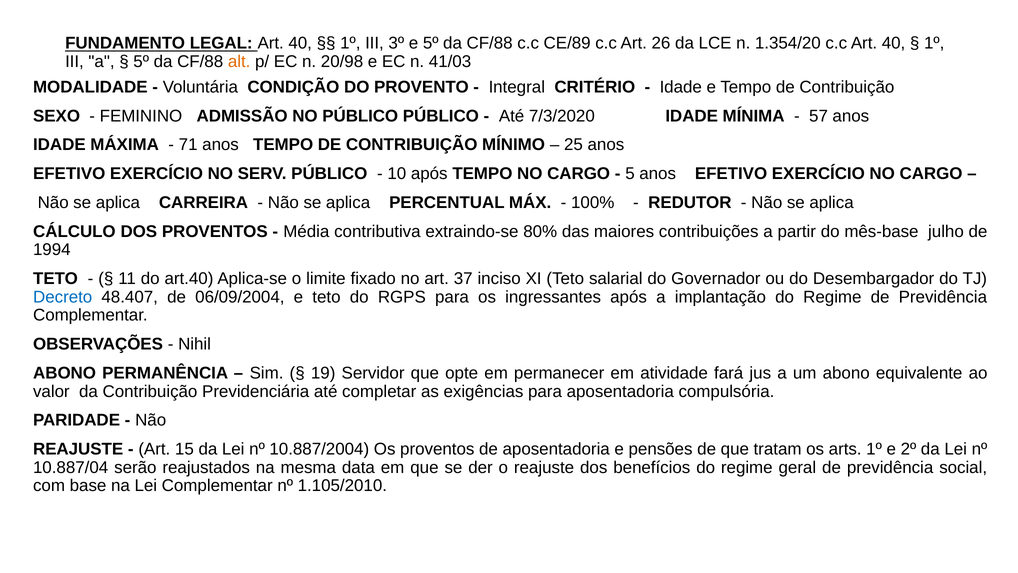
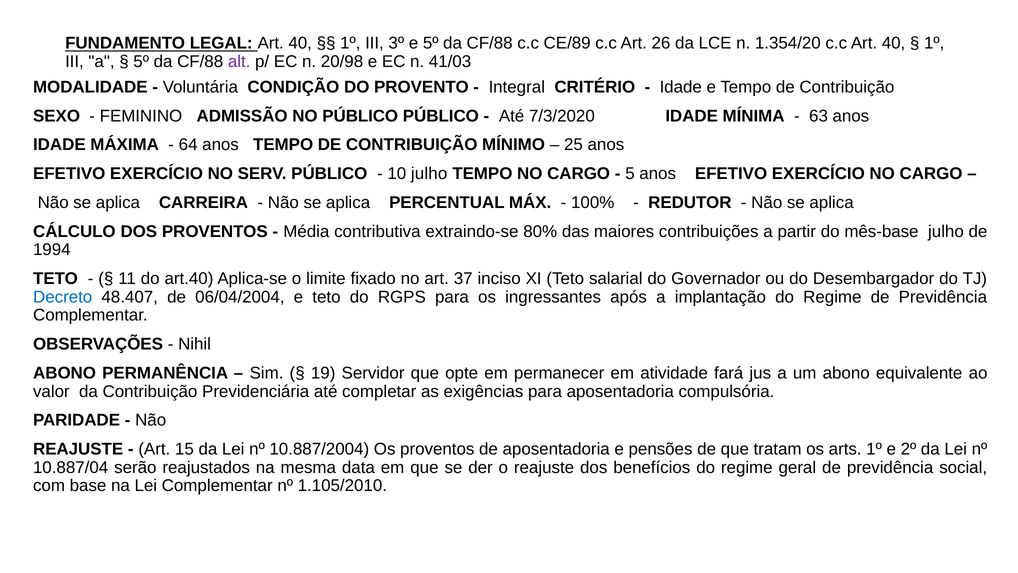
alt colour: orange -> purple (239, 62)
57: 57 -> 63 (819, 116)
71: 71 -> 64 (188, 145)
10 após: após -> julho (429, 174)
06/09/2004: 06/09/2004 -> 06/04/2004 (240, 297)
